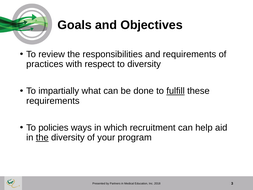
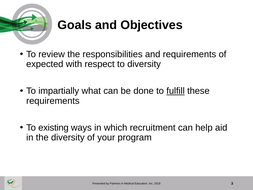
practices: practices -> expected (45, 64)
policies: policies -> existing (53, 127)
the underline: present -> none (42, 137)
